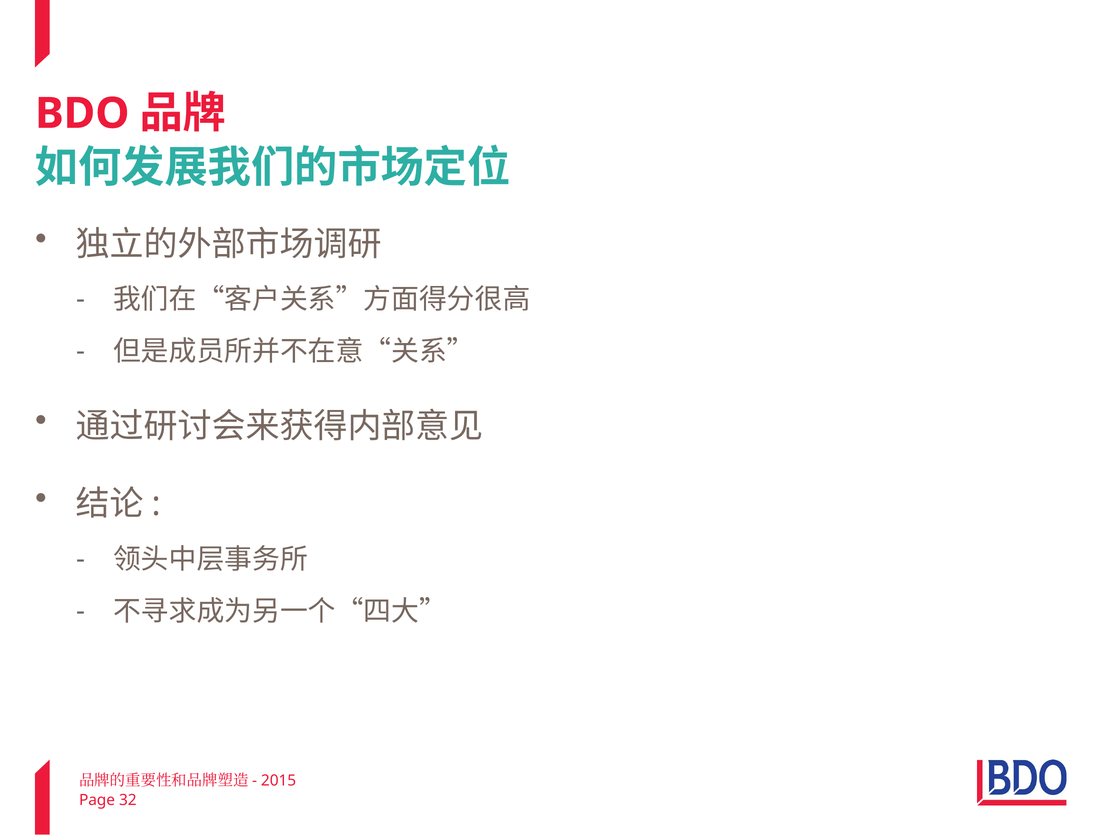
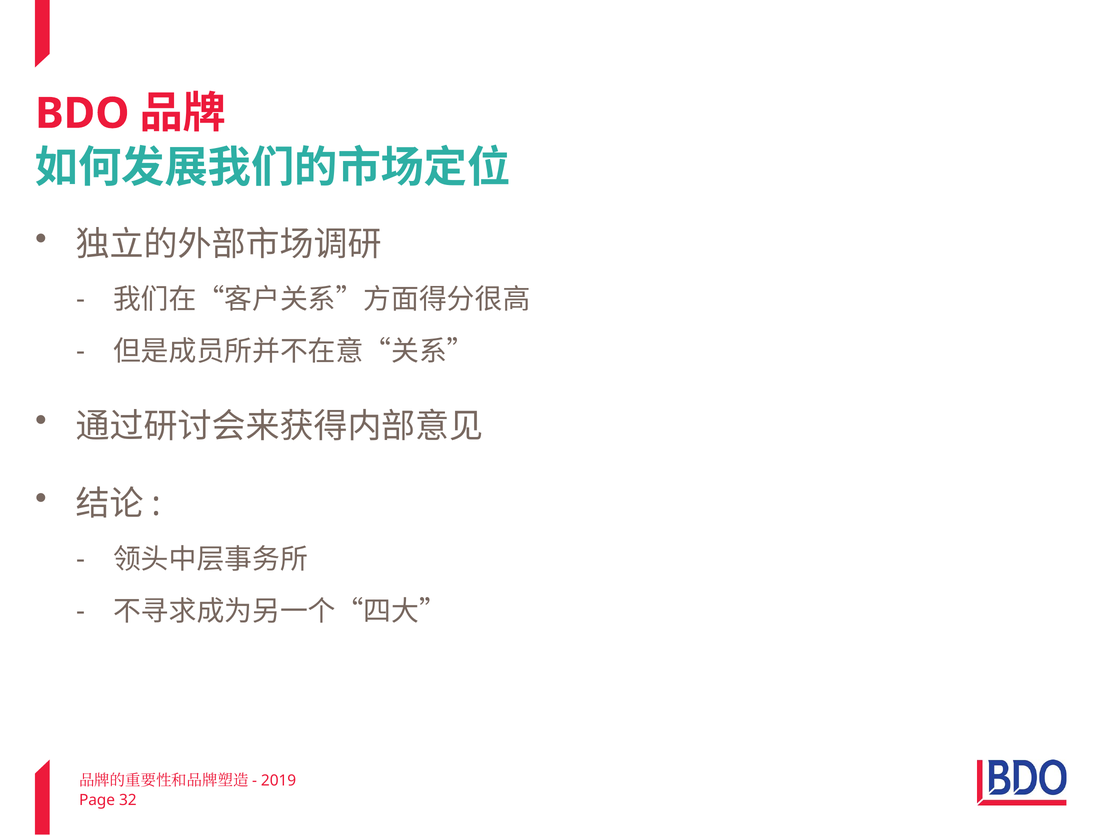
2015: 2015 -> 2019 (279, 781)
